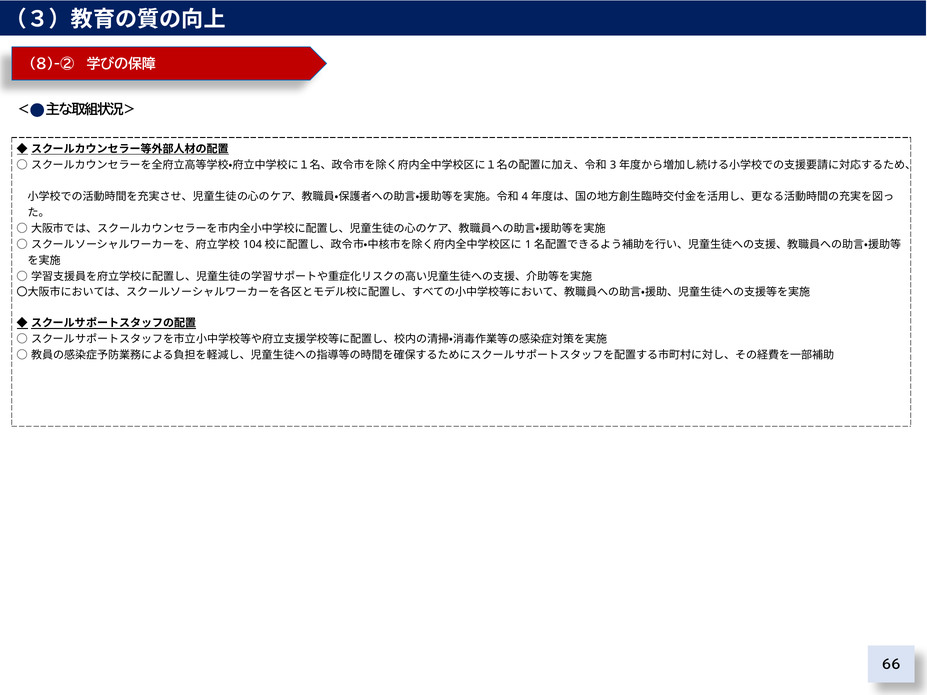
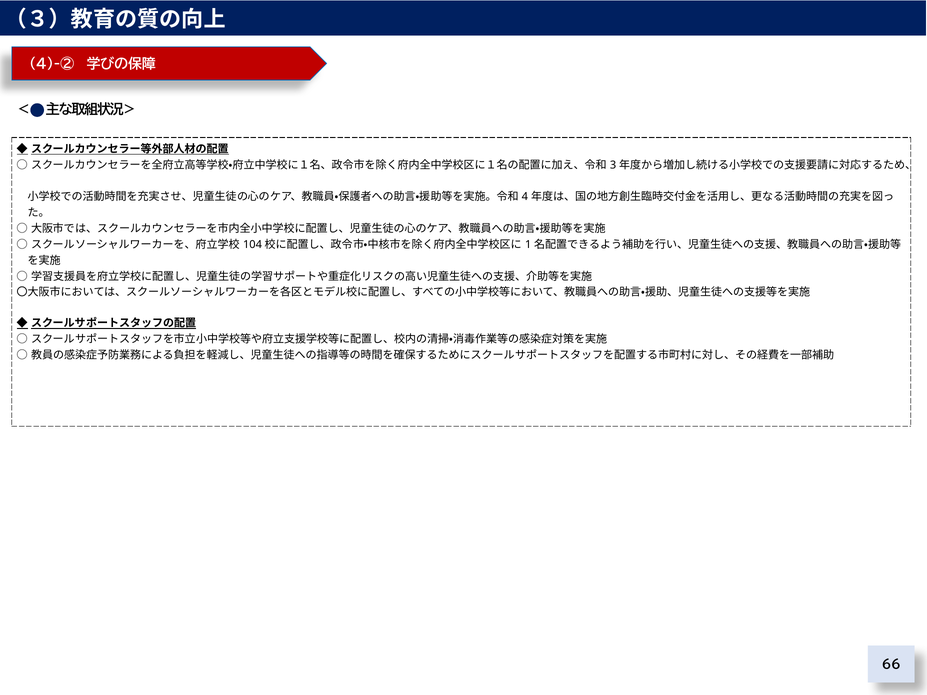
8)-②: 8)-② -> 4)-② (52, 64)
